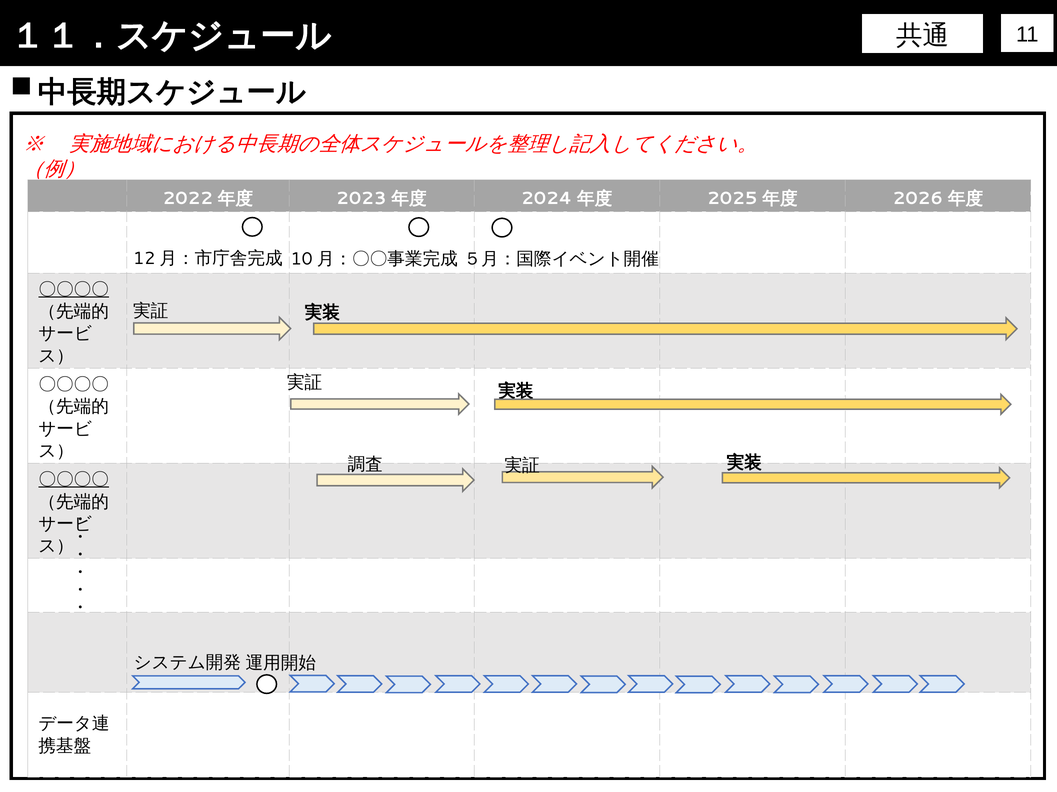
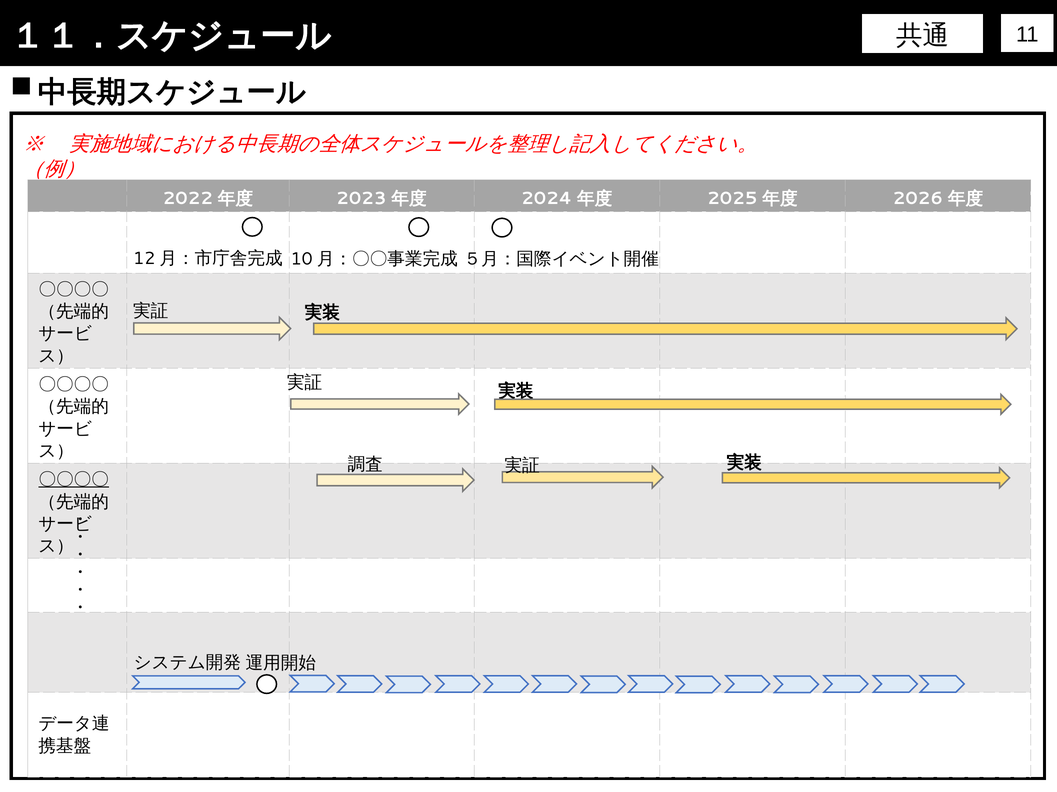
〇〇〇〇 underline: present -> none (74, 290)
